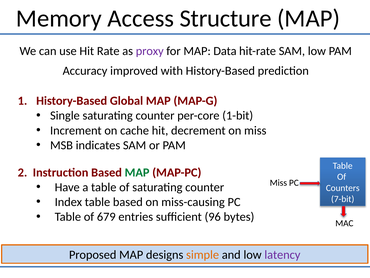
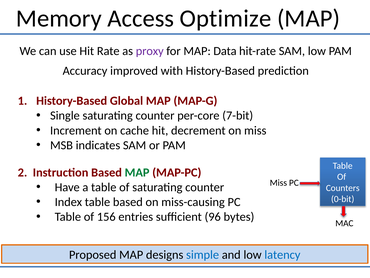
Structure: Structure -> Optimize (225, 18)
1-bit: 1-bit -> 7-bit (238, 115)
7-bit: 7-bit -> 0-bit (343, 199)
679: 679 -> 156 (106, 217)
simple colour: orange -> blue (203, 254)
latency colour: purple -> blue (282, 254)
